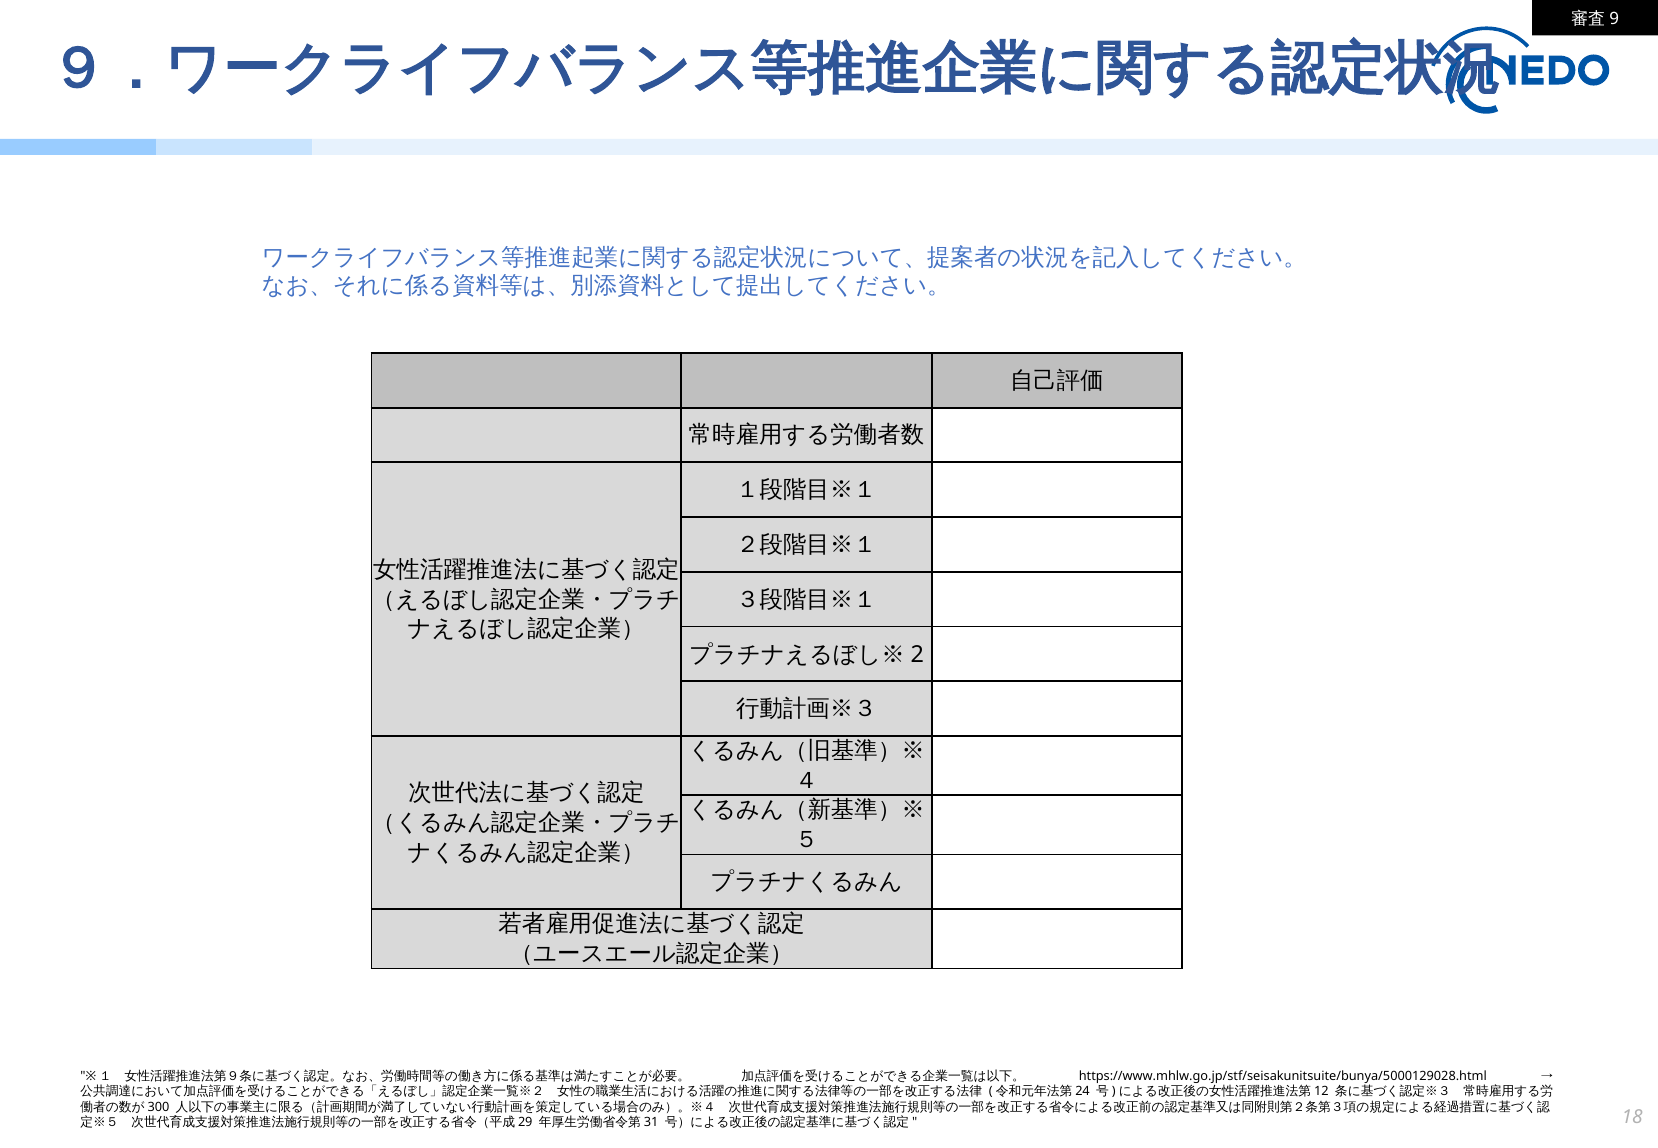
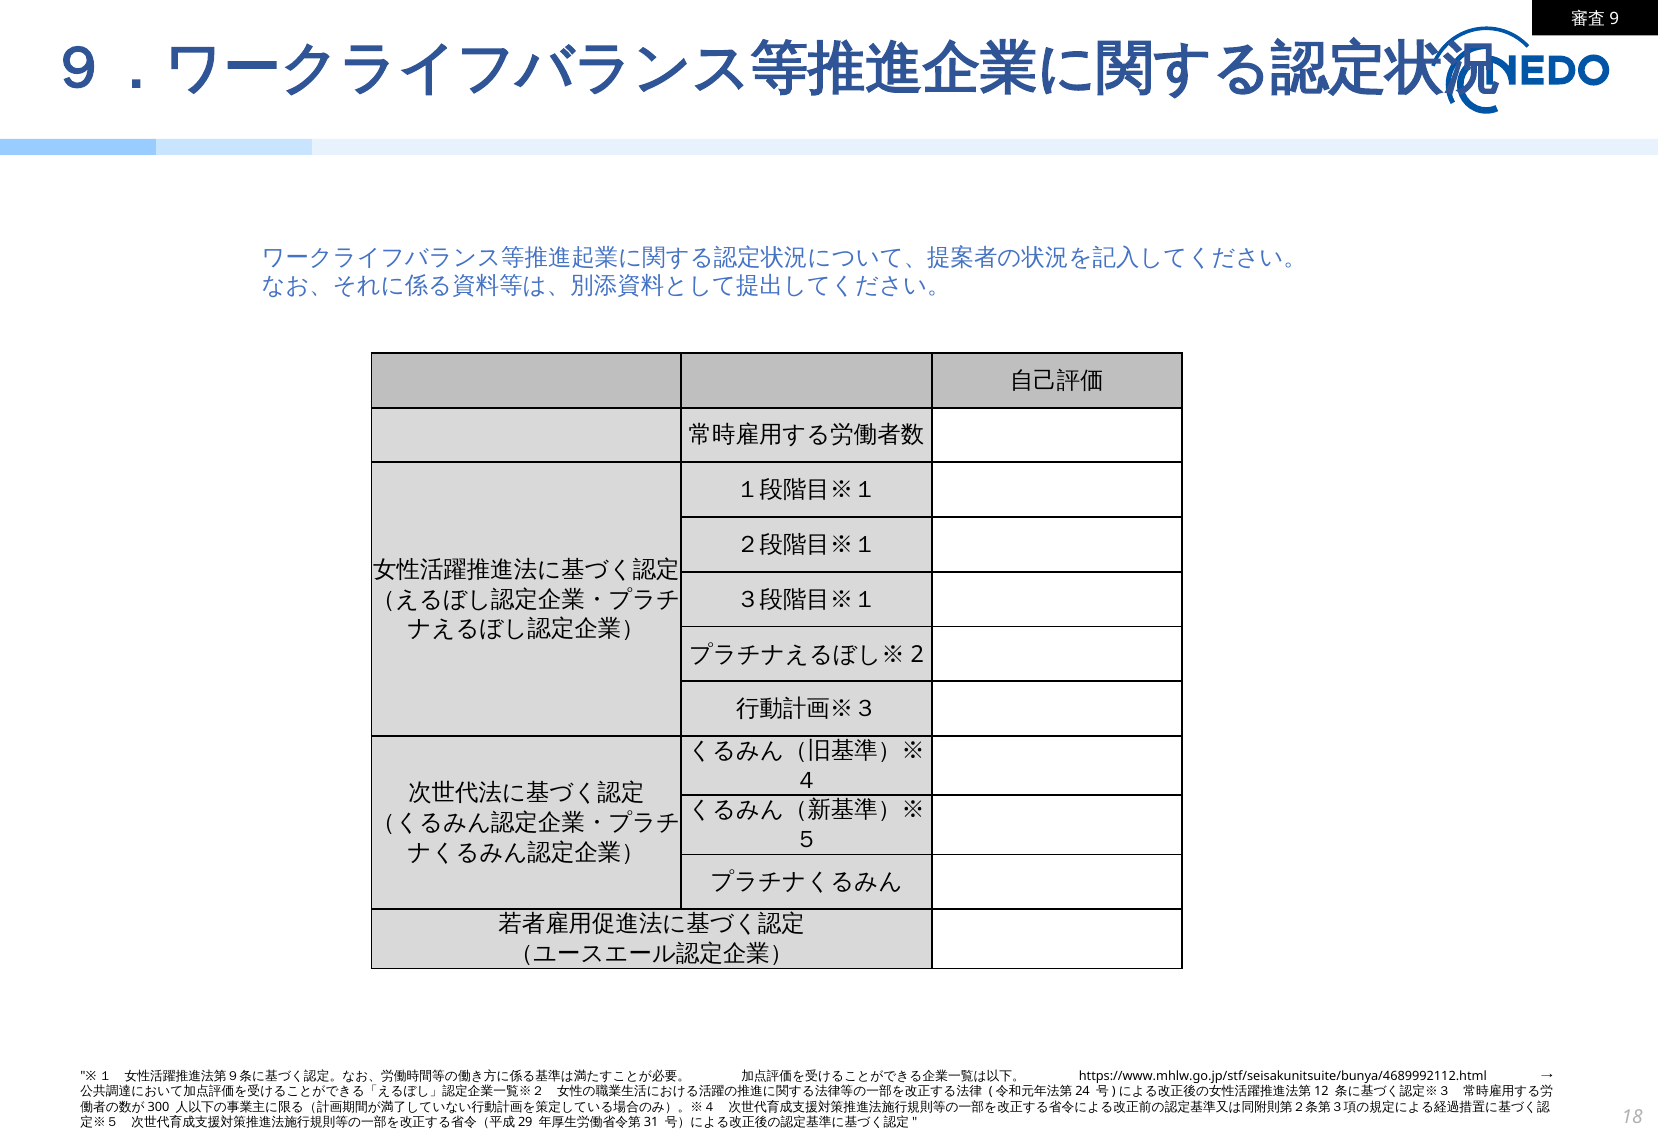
https://www.mhlw.go.jp/stf/seisakunitsuite/bunya/5000129028.html: https://www.mhlw.go.jp/stf/seisakunitsuite/bunya/5000129028.html -> https://www.mhlw.go.jp/stf/seisakunitsuite/bunya/4689992112.html (1283, 1076)
